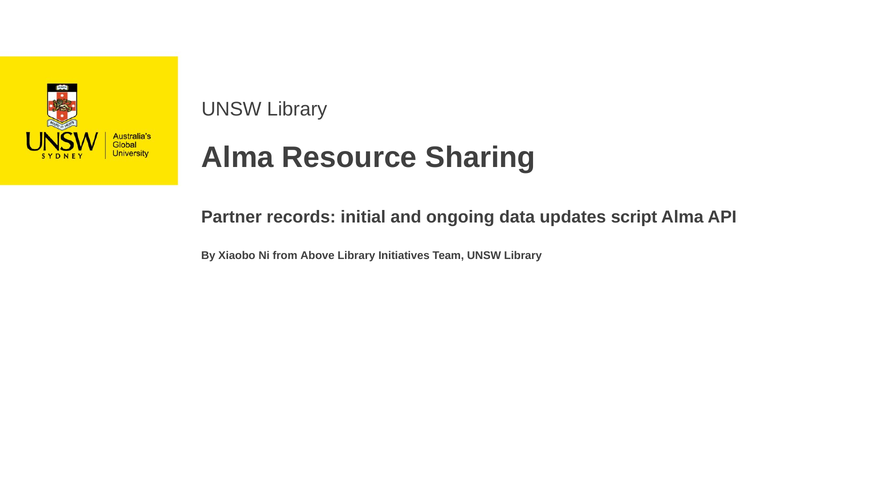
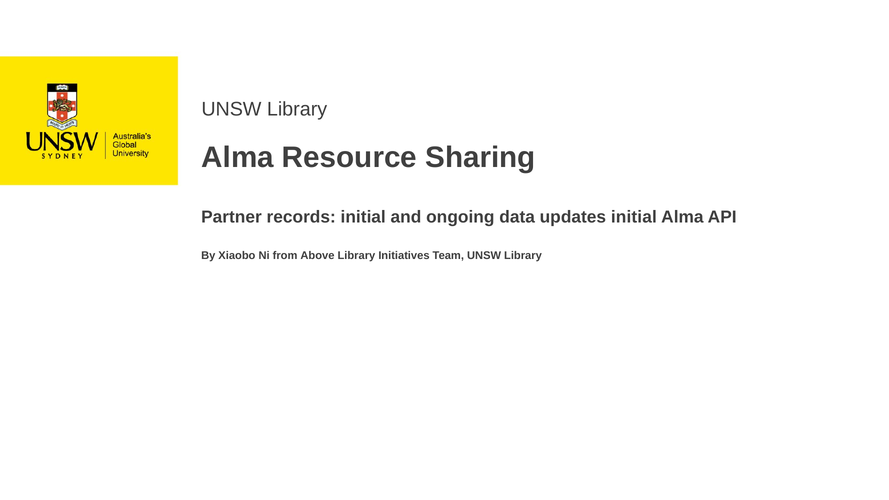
updates script: script -> initial (634, 217)
